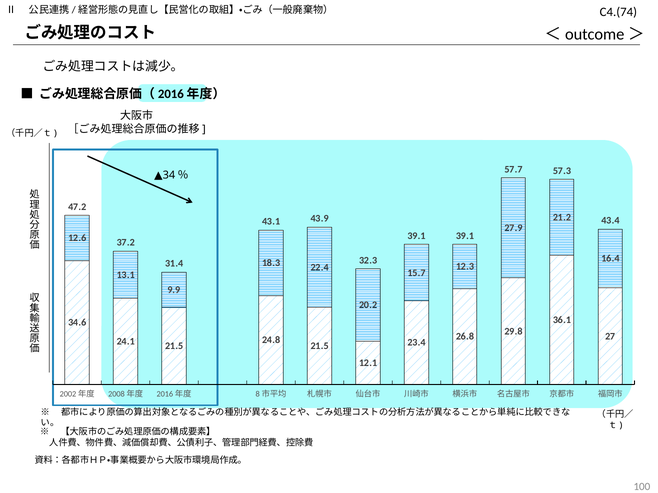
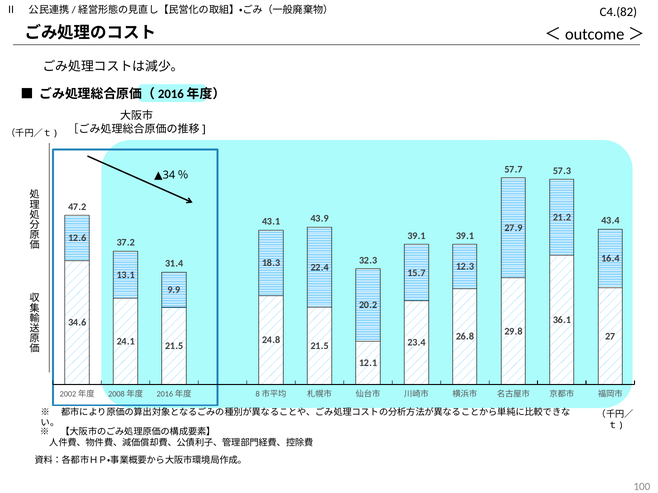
C4.(74: C4.(74 -> C4.(82 (618, 12)
